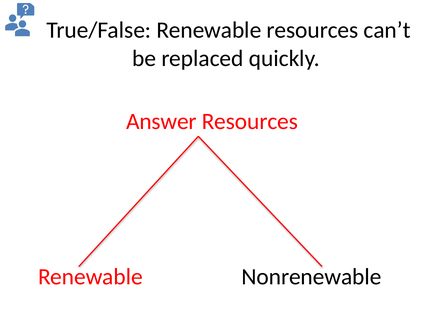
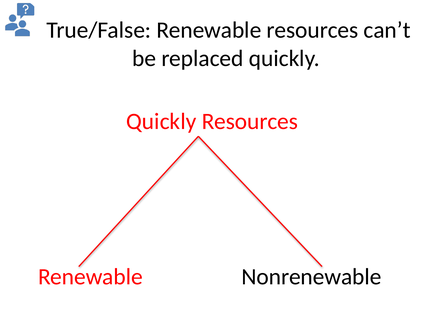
Answer: Answer -> Quickly (161, 122)
